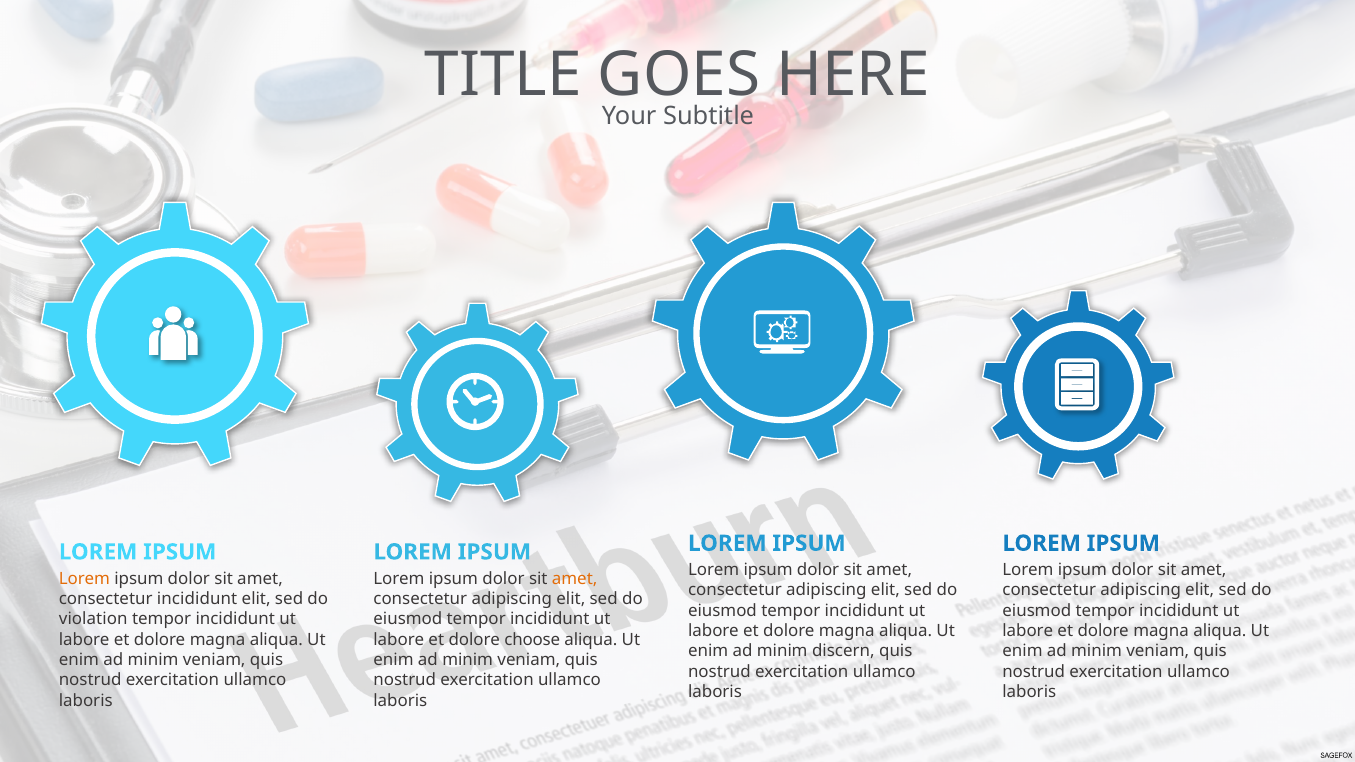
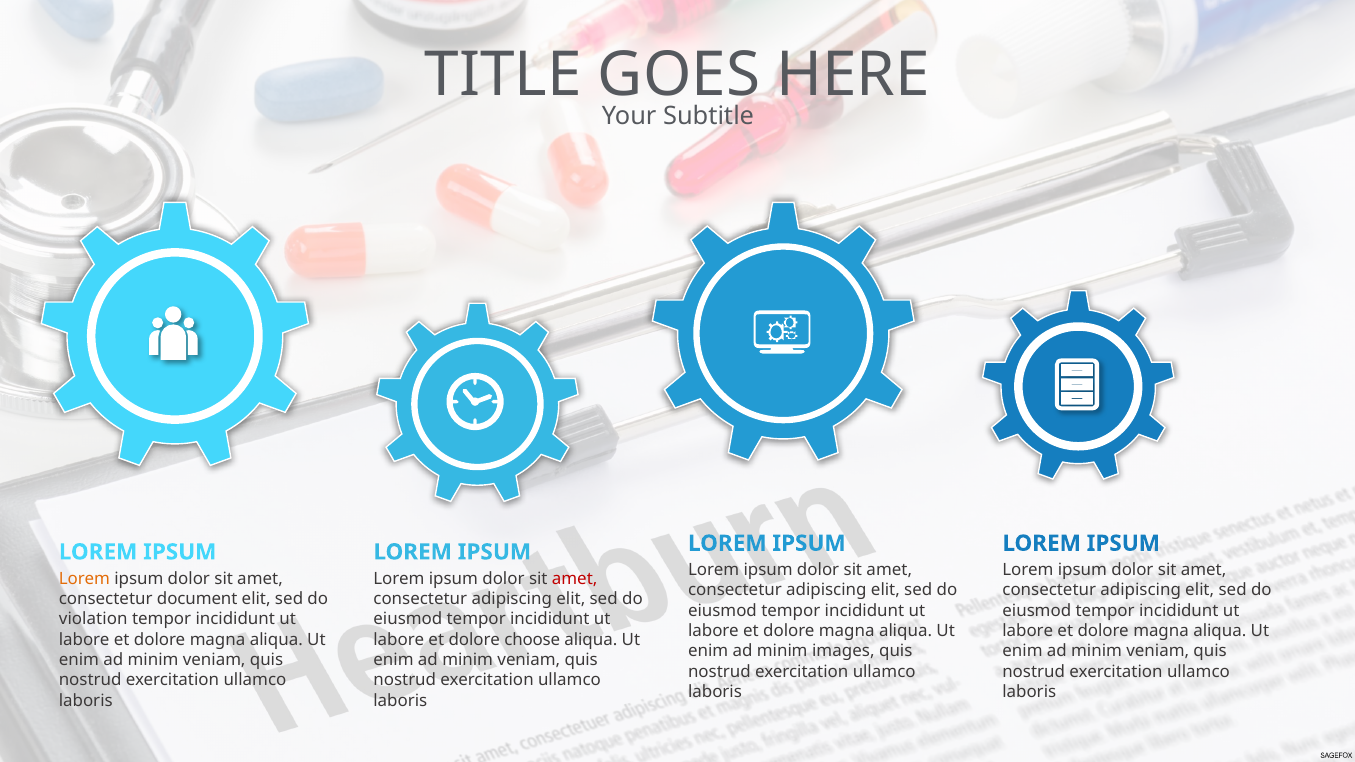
amet colour: orange -> red (575, 579)
consectetur incididunt: incididunt -> document (197, 599)
discern: discern -> images (843, 651)
